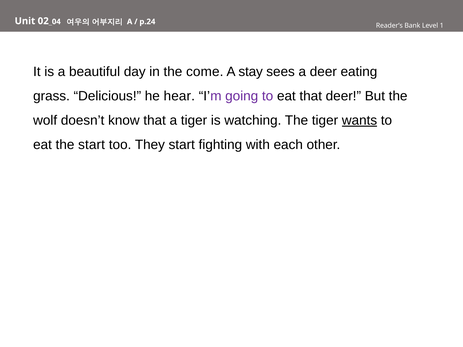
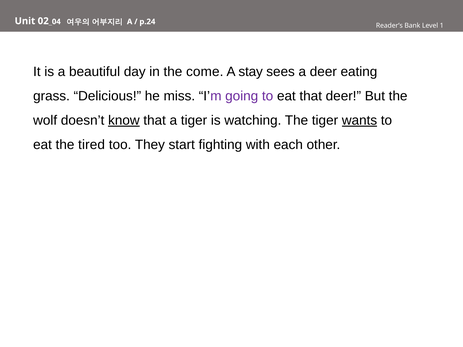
hear: hear -> miss (179, 96)
know underline: none -> present (124, 120)
the start: start -> tired (92, 145)
